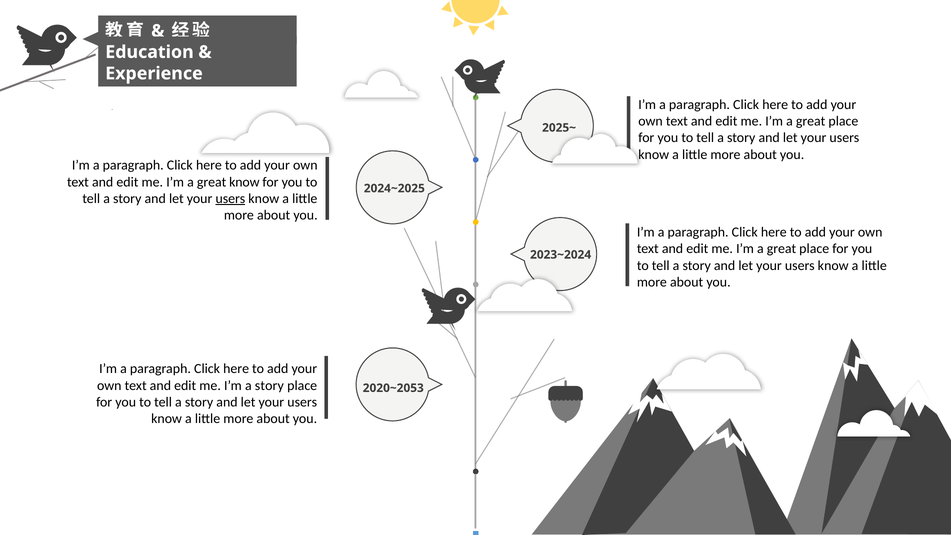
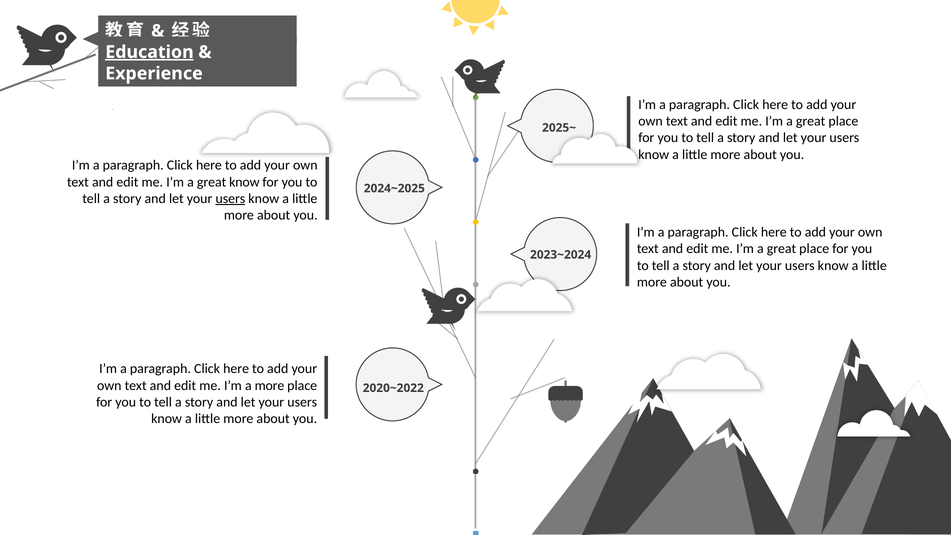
Education underline: none -> present (149, 52)
I’m a story: story -> more (269, 385)
2020~2053: 2020~2053 -> 2020~2022 (393, 388)
